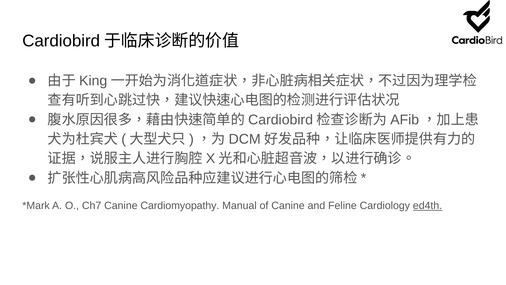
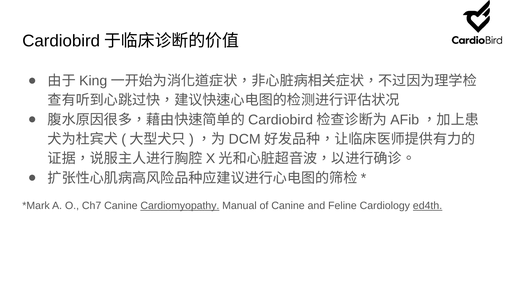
Cardiomyopathy underline: none -> present (180, 205)
